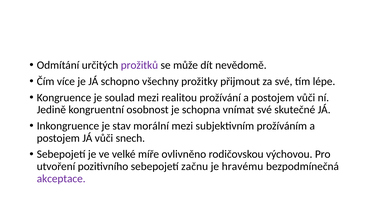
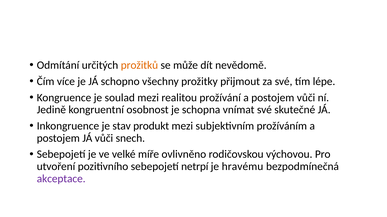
prožitků colour: purple -> orange (139, 65)
morální: morální -> produkt (151, 126)
začnu: začnu -> netrpí (195, 167)
